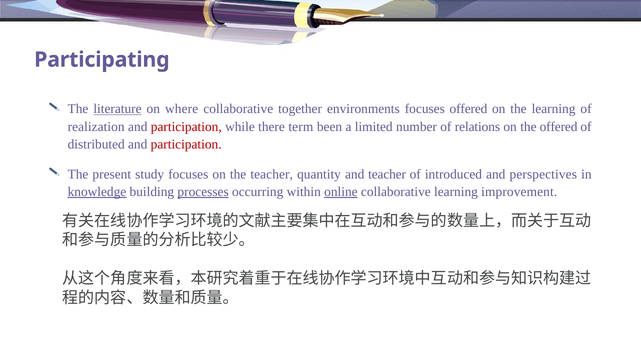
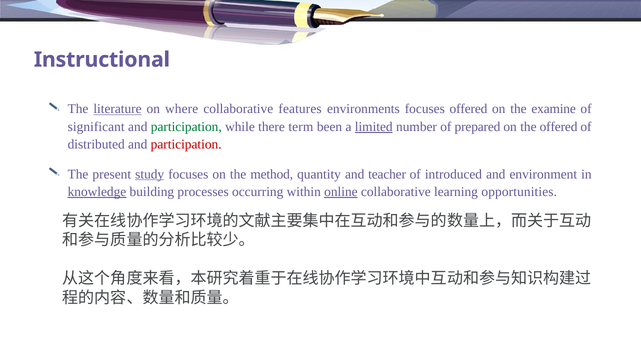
Participating: Participating -> Instructional (102, 60)
together: together -> features (300, 109)
the learning: learning -> examine (554, 109)
realization: realization -> significant (96, 127)
participation colour: red -> green (186, 127)
limited underline: none -> present (374, 127)
relations: relations -> prepared (477, 127)
study underline: none -> present (150, 174)
the teacher: teacher -> method (272, 174)
perspectives: perspectives -> environment (543, 174)
processes underline: present -> none (203, 192)
improvement: improvement -> opportunities (519, 192)
